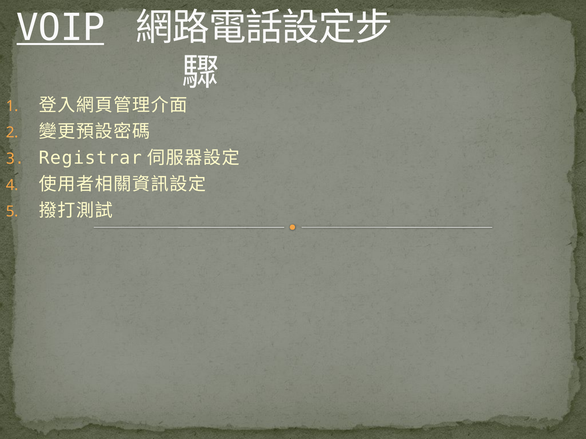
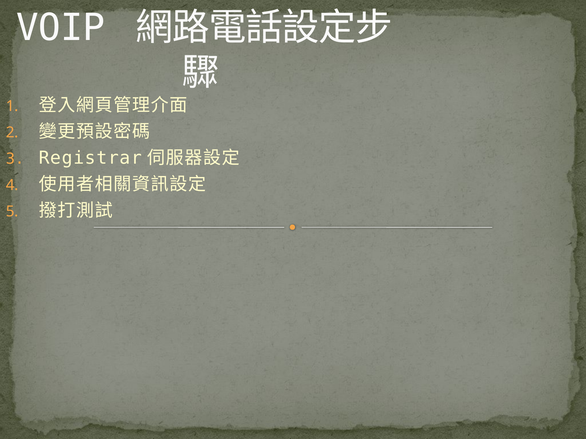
VOIP underline: present -> none (61, 28)
